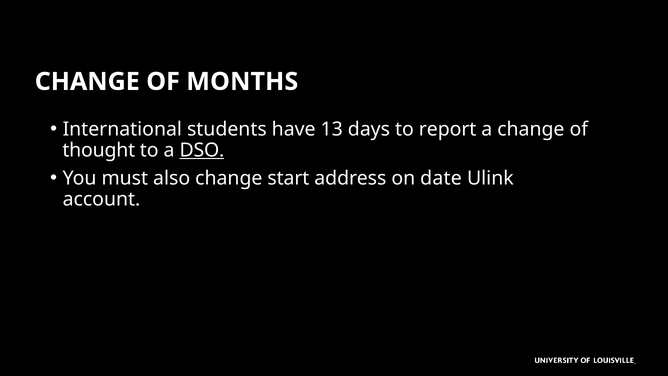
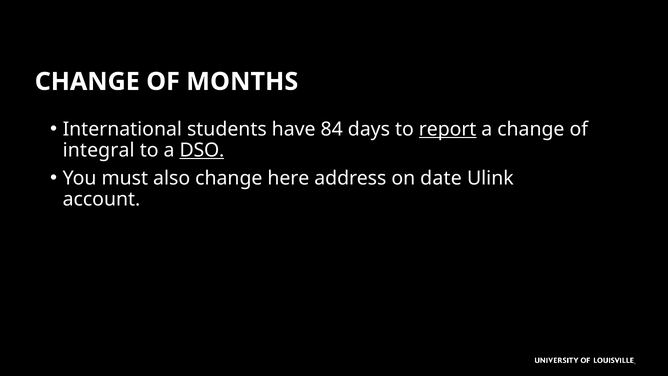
13: 13 -> 84 (332, 129)
report underline: none -> present (448, 129)
thought: thought -> integral (99, 150)
start: start -> here (288, 178)
